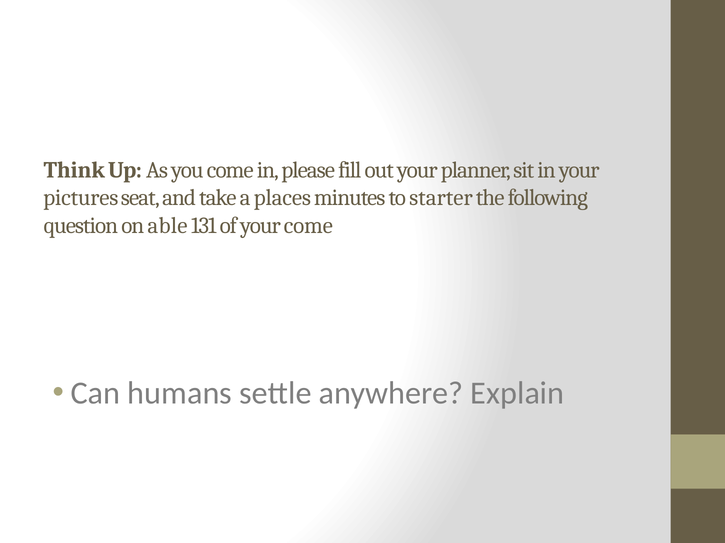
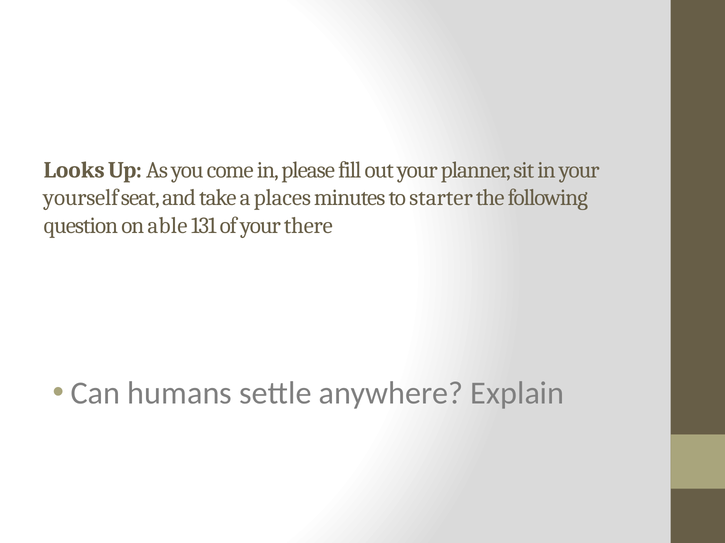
Think: Think -> Looks (74, 170)
pictures: pictures -> yourself (81, 198)
your come: come -> there (308, 226)
